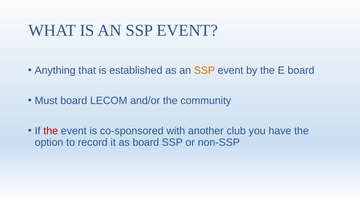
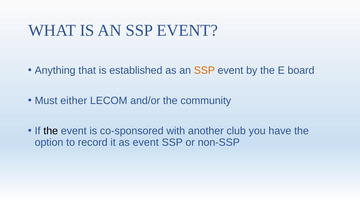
Must board: board -> either (74, 100)
the colour: red -> black (51, 131)
as board: board -> event (146, 142)
